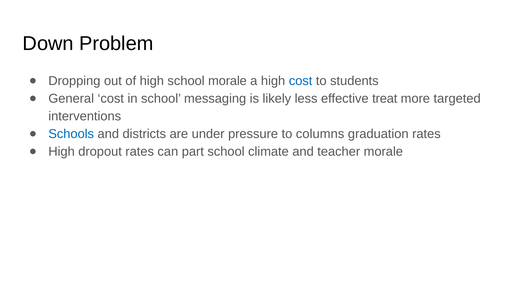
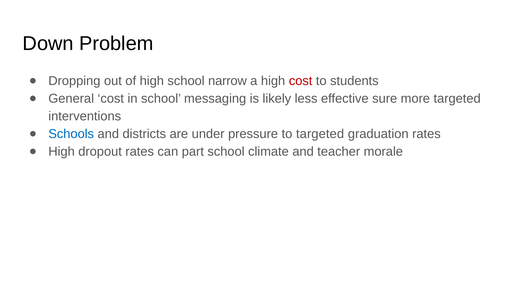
school morale: morale -> narrow (227, 81)
cost colour: blue -> red (301, 81)
treat: treat -> sure (385, 99)
to columns: columns -> targeted (320, 134)
